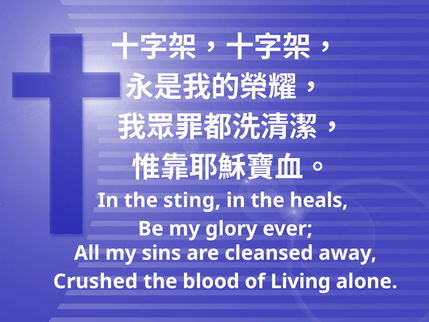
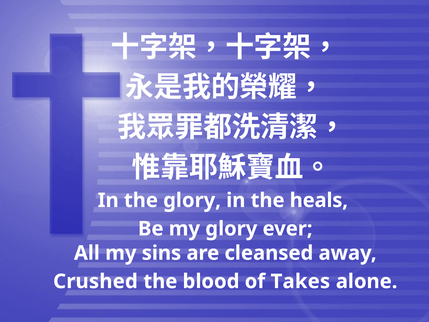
the sting: sting -> glory (192, 200)
Living: Living -> Takes (300, 281)
